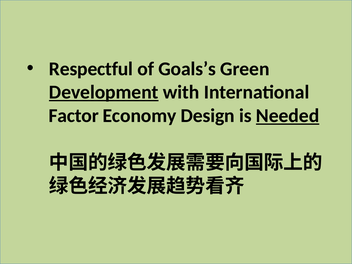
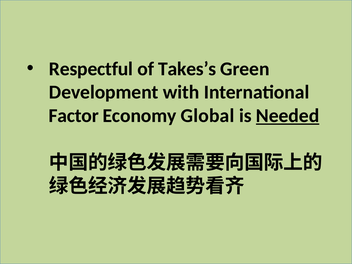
Goals’s: Goals’s -> Takes’s (187, 69)
Development underline: present -> none (104, 92)
Design: Design -> Global (208, 116)
